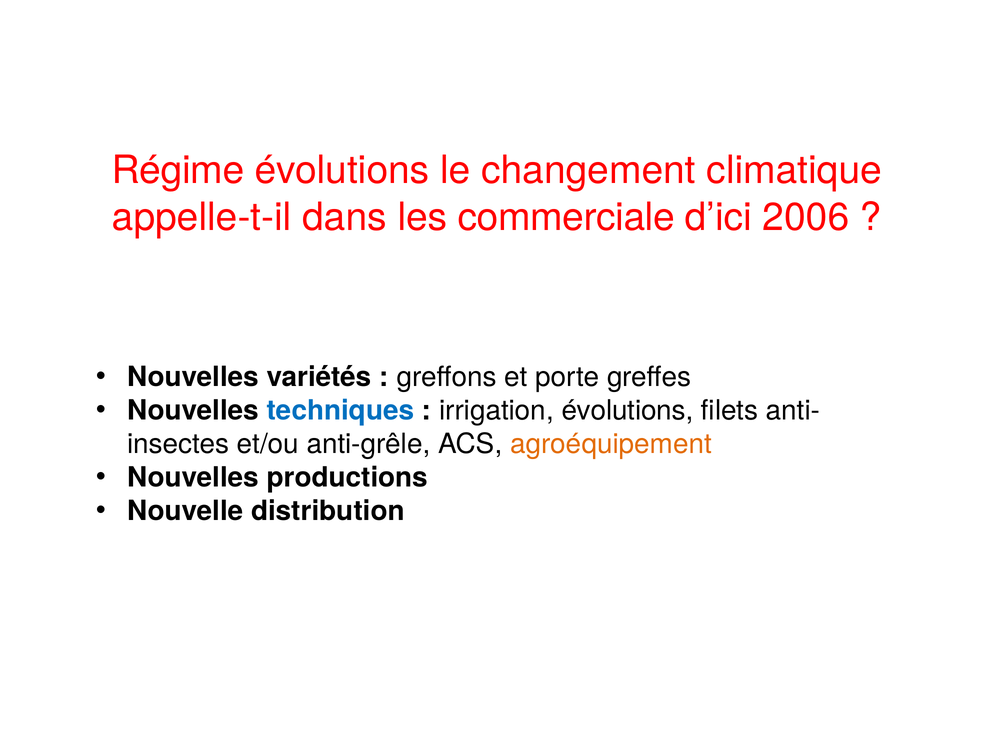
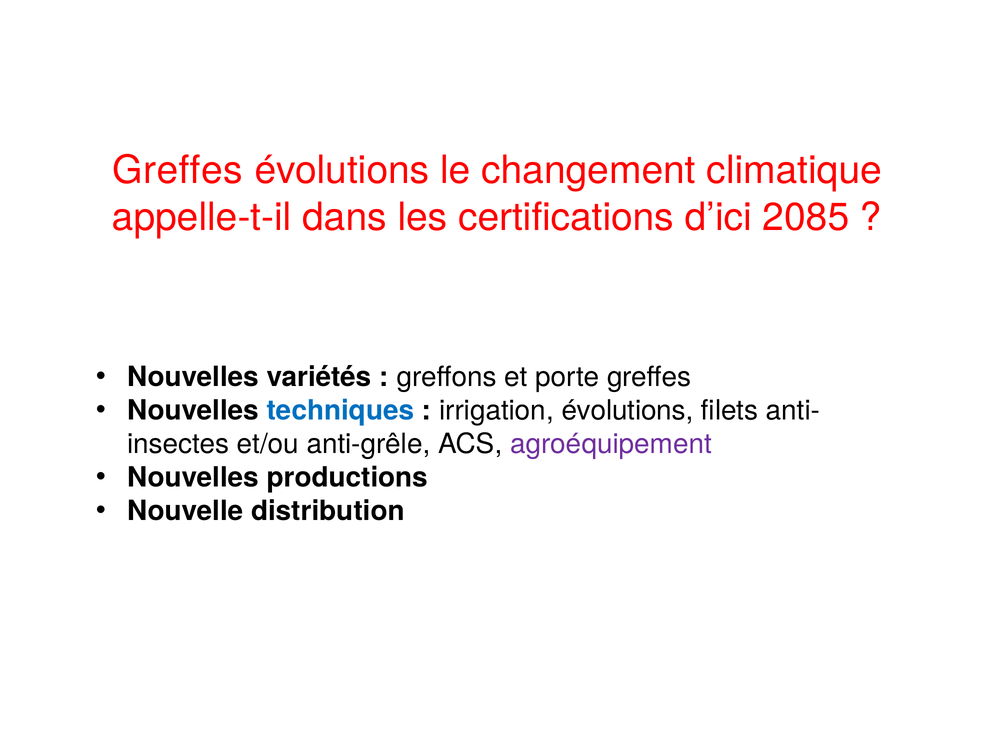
Régime: Régime -> Greffes (178, 170)
commerciale: commerciale -> certifications (566, 217)
2006: 2006 -> 2085 (806, 217)
agroéquipement colour: orange -> purple (611, 444)
